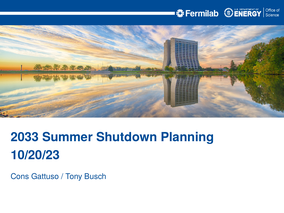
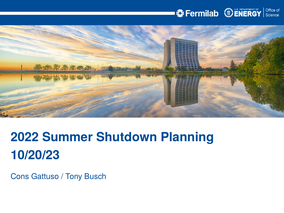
2033: 2033 -> 2022 (25, 137)
